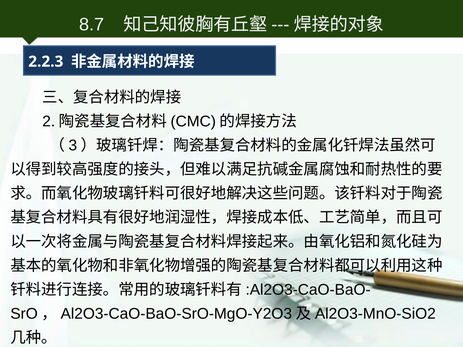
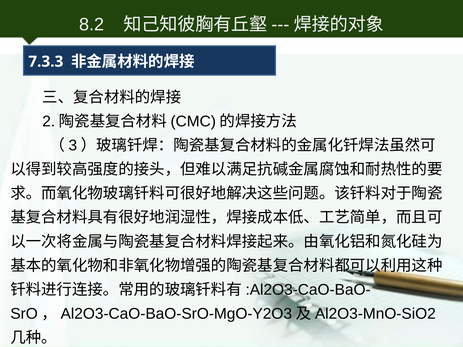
8.7: 8.7 -> 8.2 (92, 25)
2.2.3: 2.2.3 -> 7.3.3 (46, 62)
